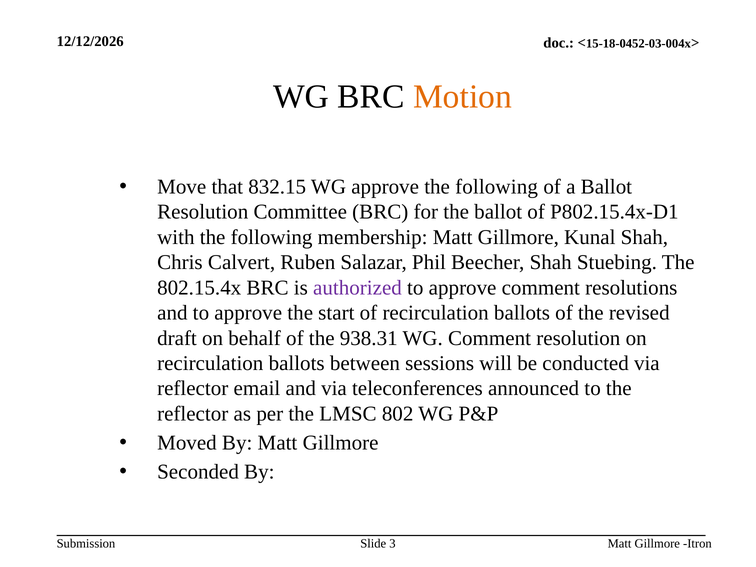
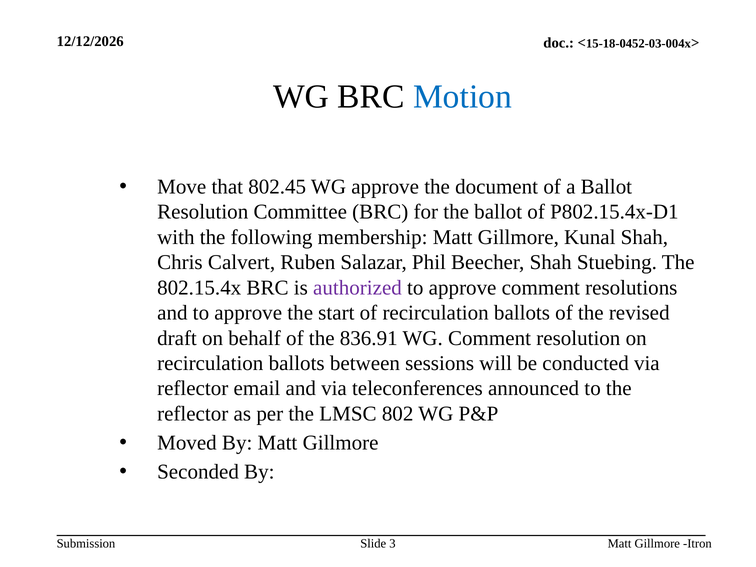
Motion colour: orange -> blue (462, 97)
832.15: 832.15 -> 802.45 (277, 187)
approve the following: following -> document (497, 187)
938.31: 938.31 -> 836.91 (369, 338)
